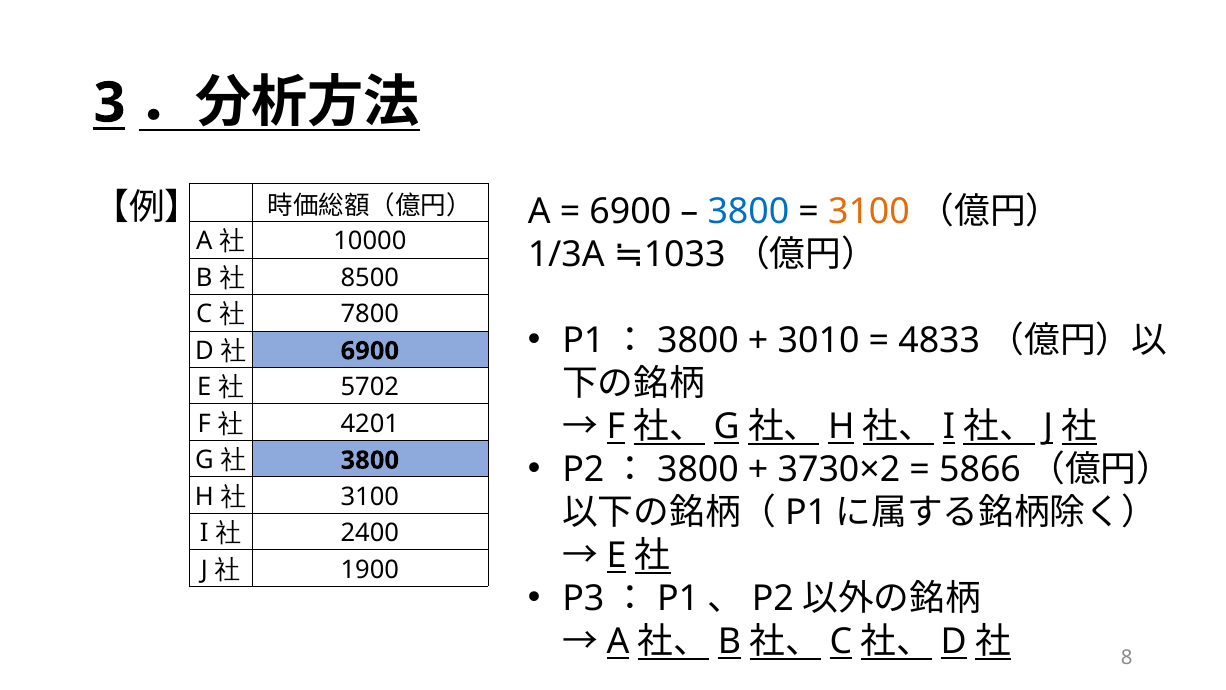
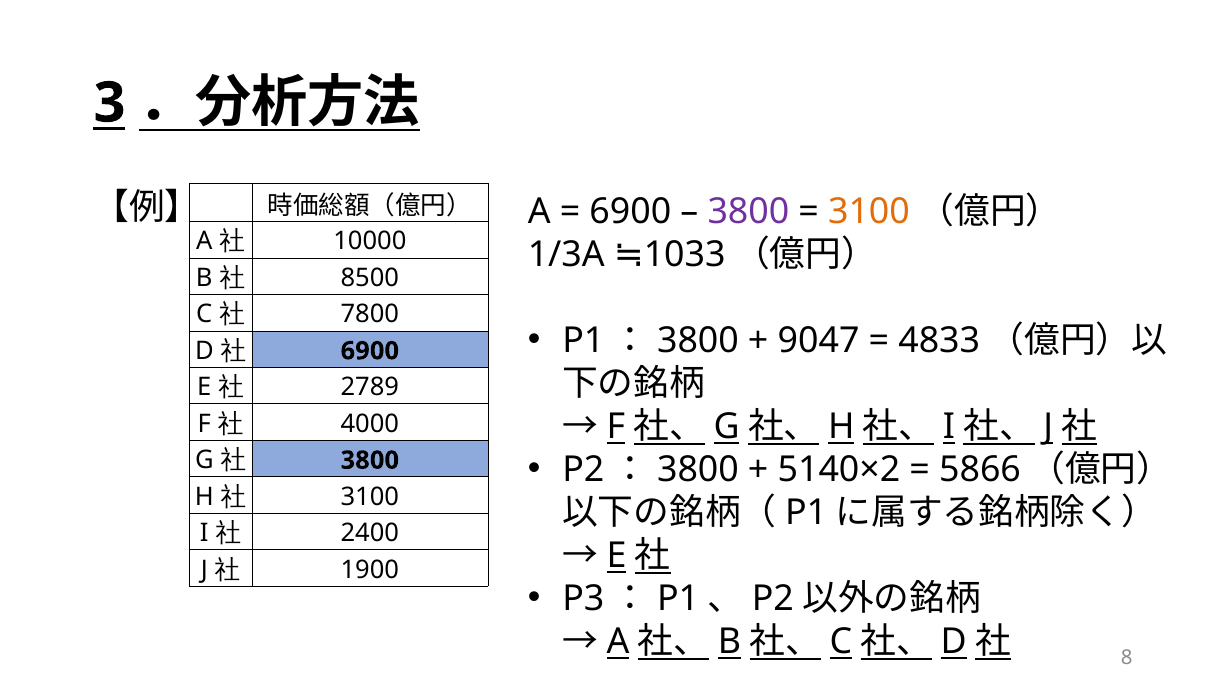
3800 colour: blue -> purple (748, 212)
3010: 3010 -> 9047 (819, 341)
5702: 5702 -> 2789 (370, 387)
4201: 4201 -> 4000 (370, 424)
3730×2: 3730×2 -> 5140×2 (839, 470)
